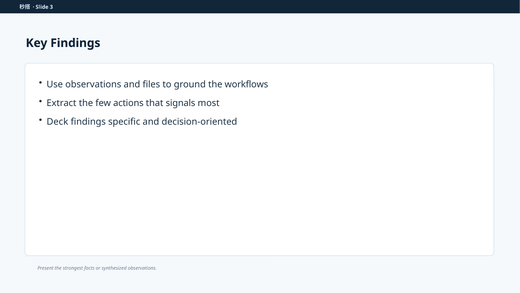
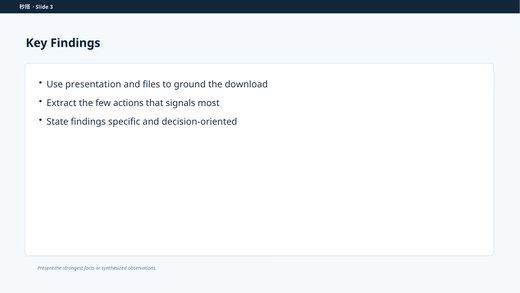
Use observations: observations -> presentation (93, 84)
workflows: workflows -> download (246, 84)
Deck: Deck -> State (57, 121)
